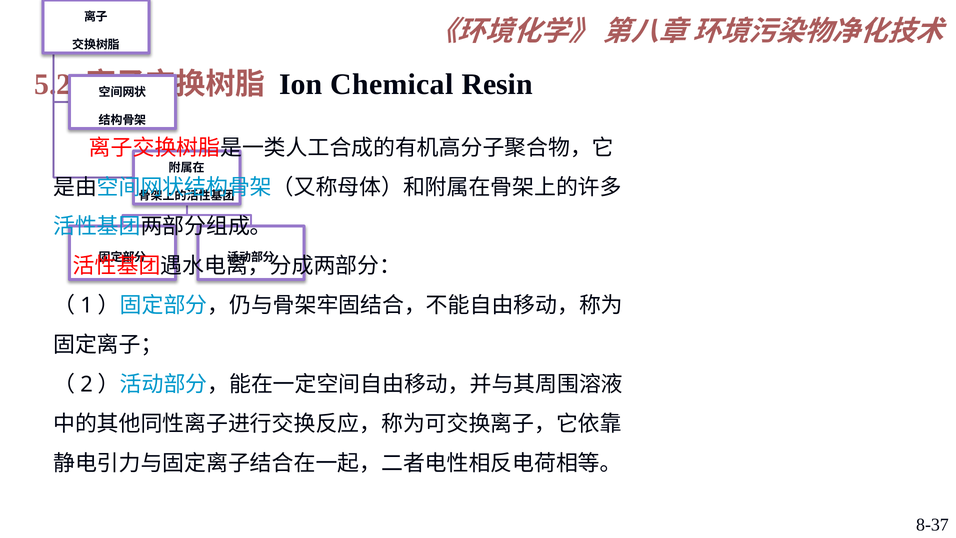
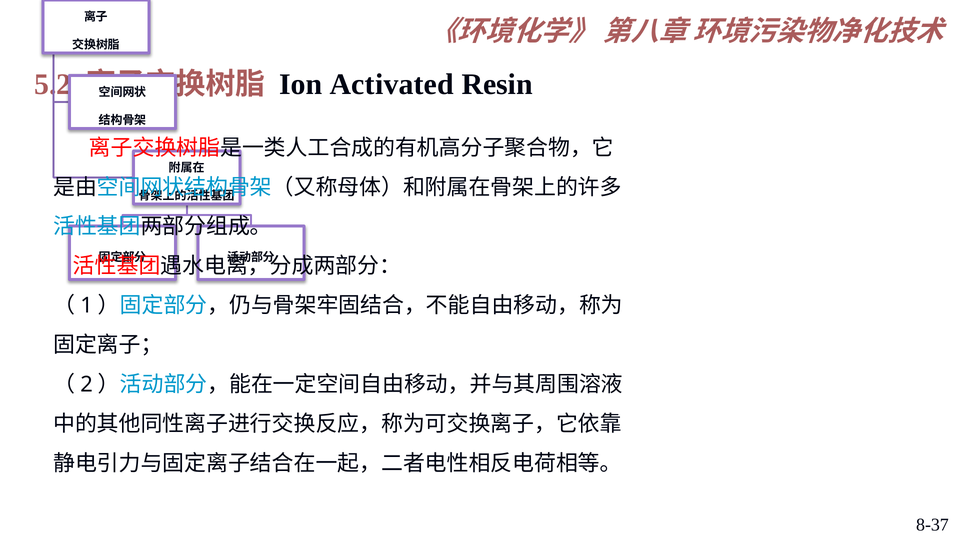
Chemical: Chemical -> Activated (392, 85)
